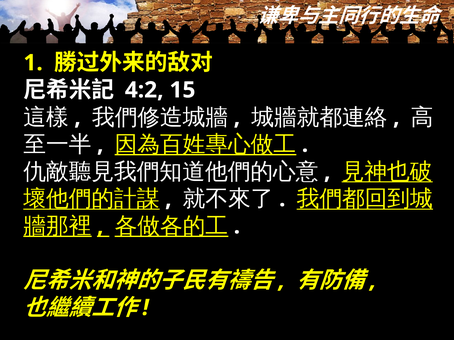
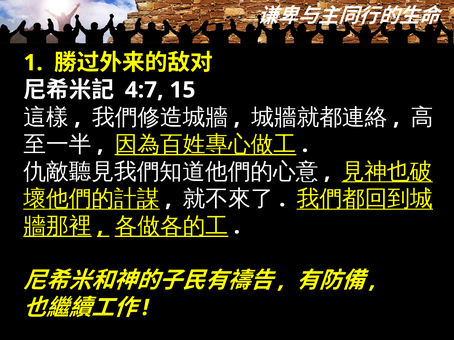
4:2: 4:2 -> 4:7 (144, 90)
